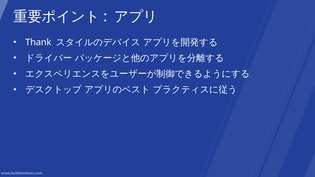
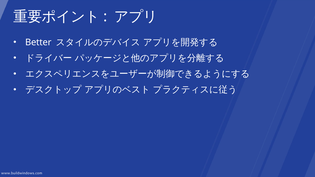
Thank: Thank -> Better (38, 42)
